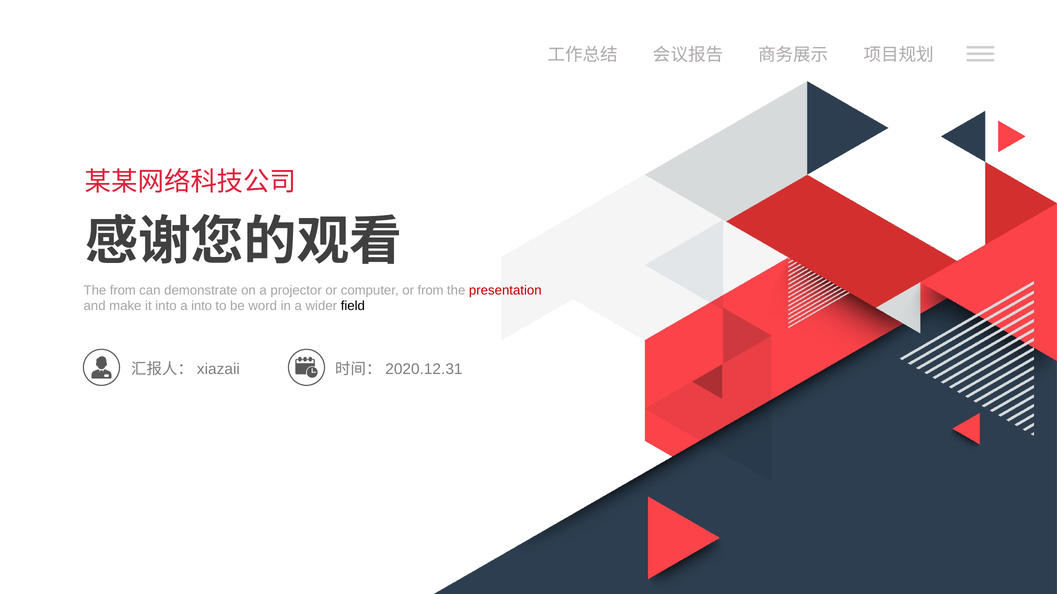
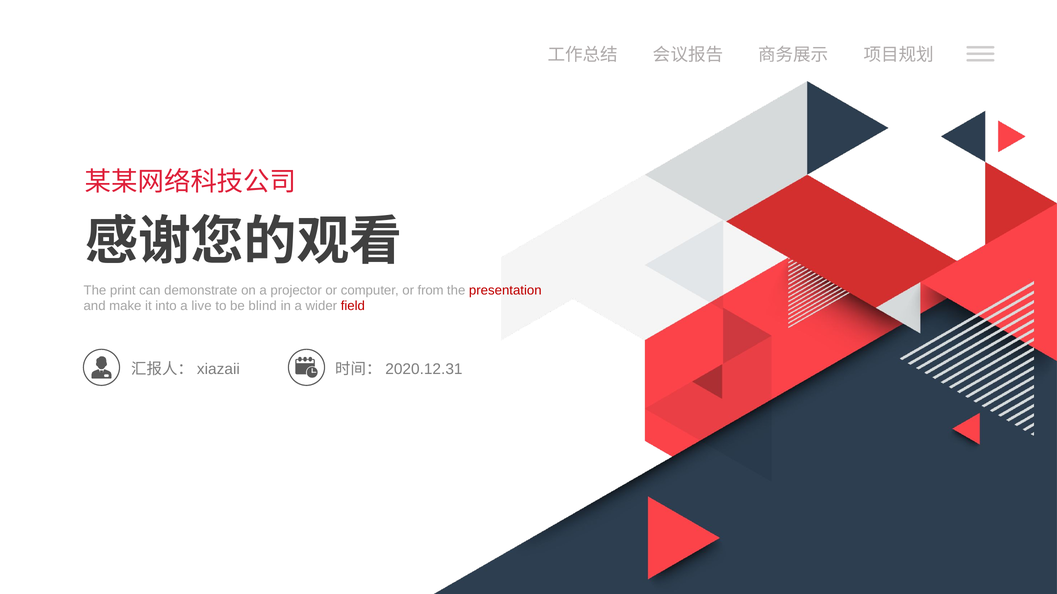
The from: from -> print (123, 291)
a into: into -> live (201, 306)
word: word -> blind (263, 306)
field colour: black -> red (353, 306)
